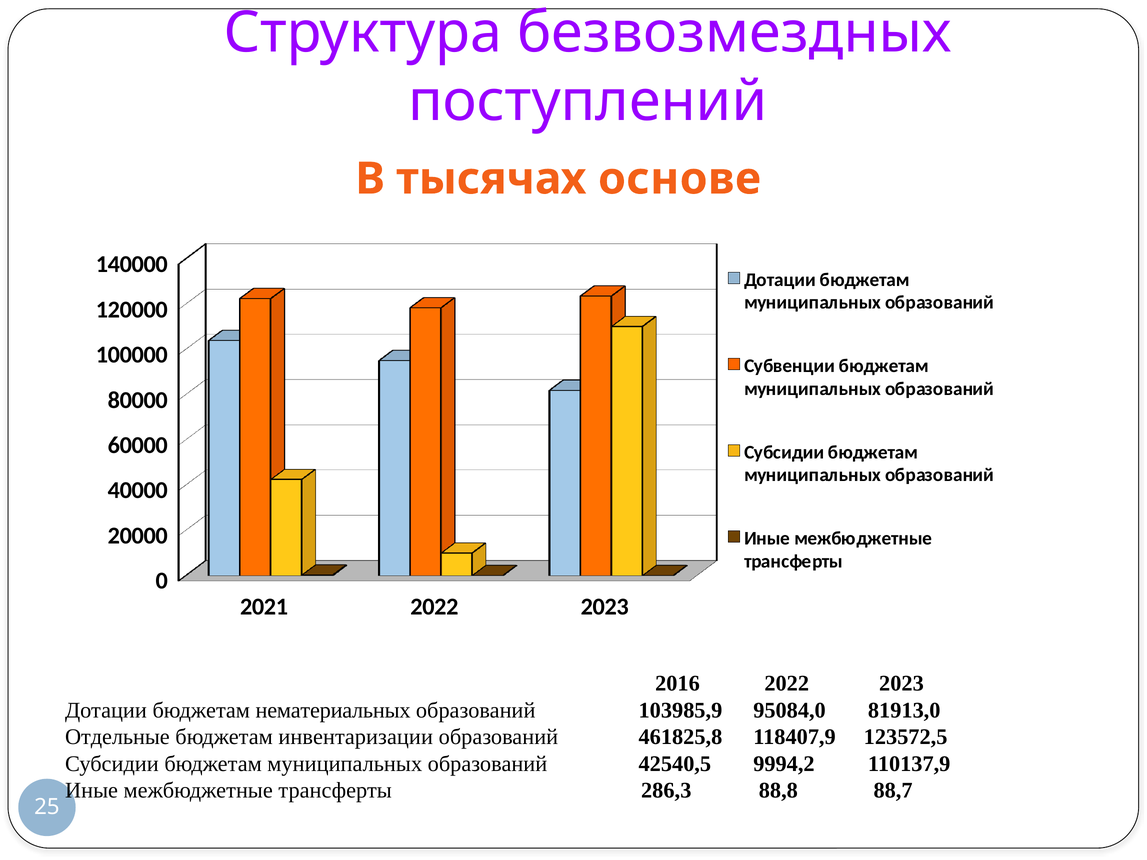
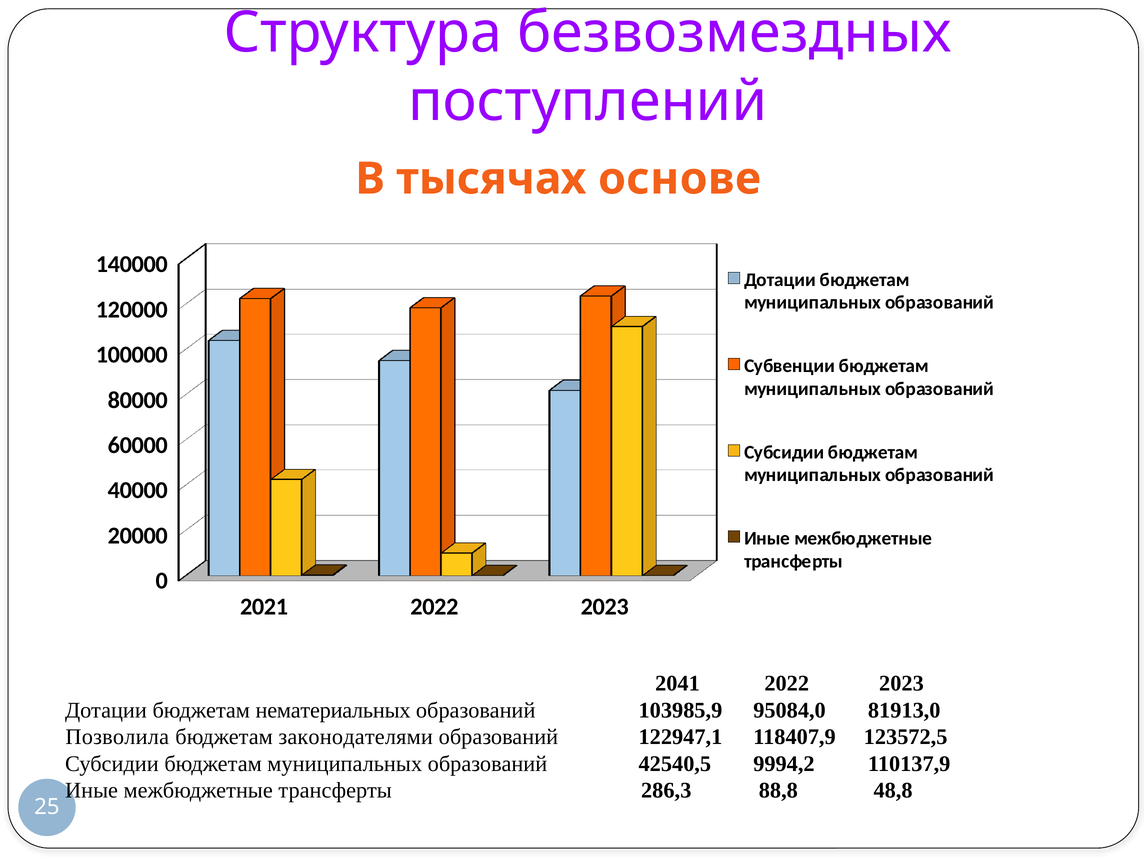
2016: 2016 -> 2041 (677, 684)
Отдельные: Отдельные -> Позволила (117, 737)
инвентаризации: инвентаризации -> законодателями (356, 737)
461825,8: 461825,8 -> 122947,1 (680, 737)
88,7: 88,7 -> 48,8 (893, 791)
